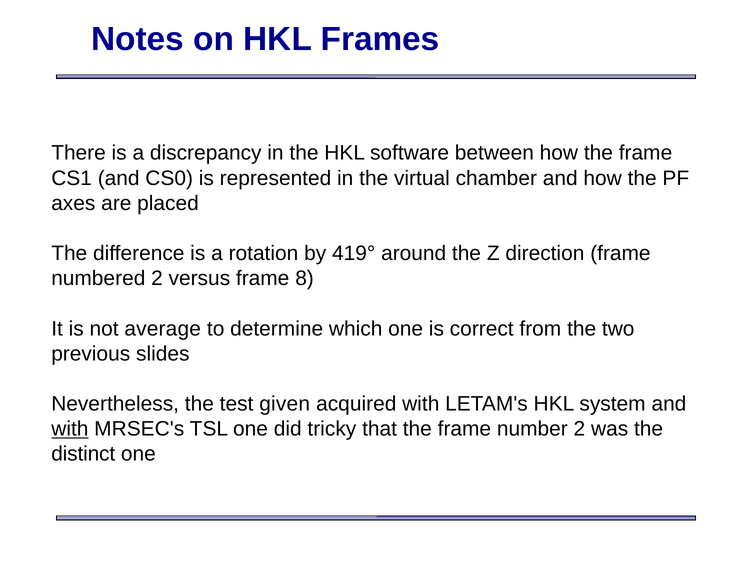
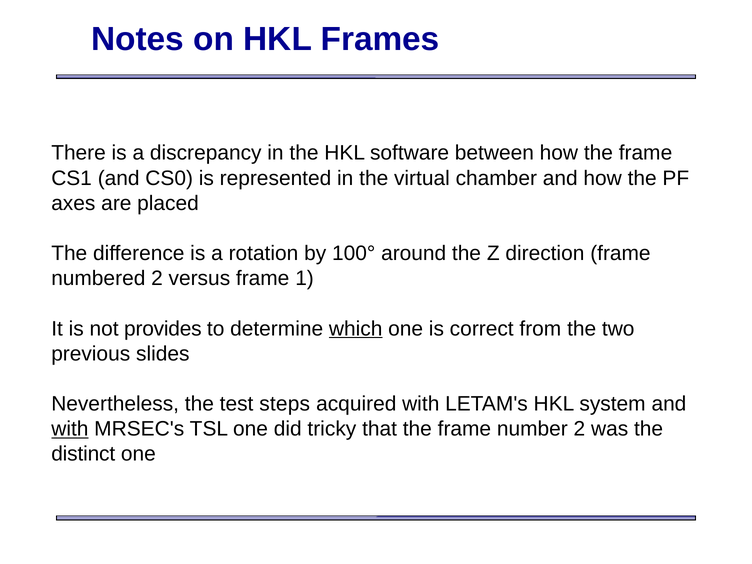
419°: 419° -> 100° (354, 253)
8: 8 -> 1 (305, 278)
average: average -> provides (163, 329)
which underline: none -> present (356, 329)
given: given -> steps (285, 404)
